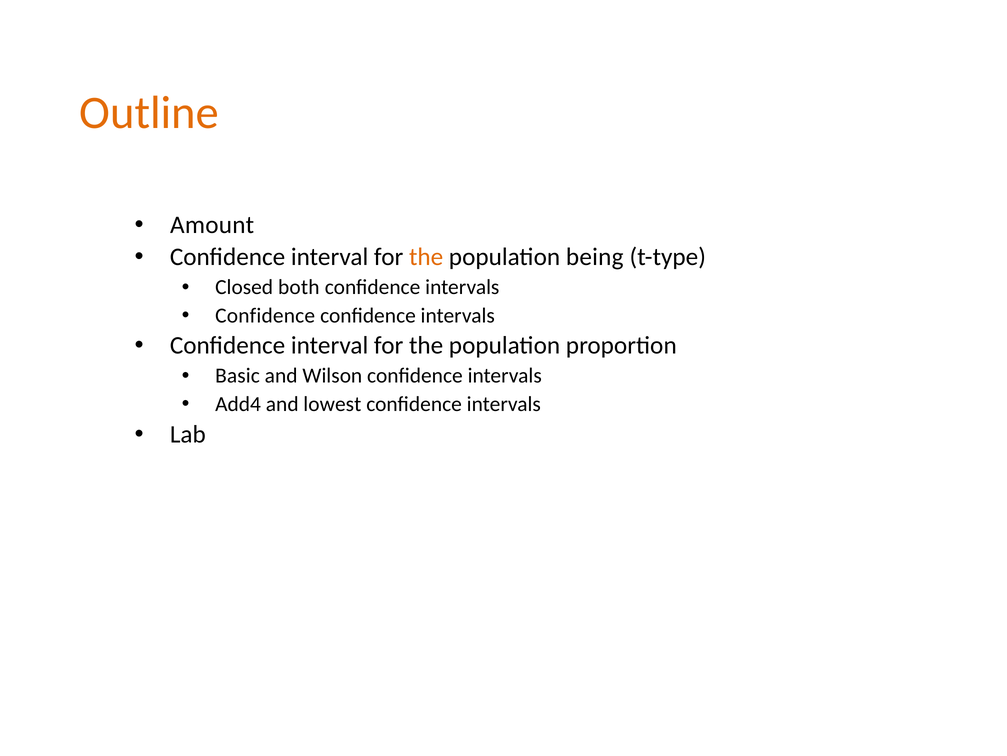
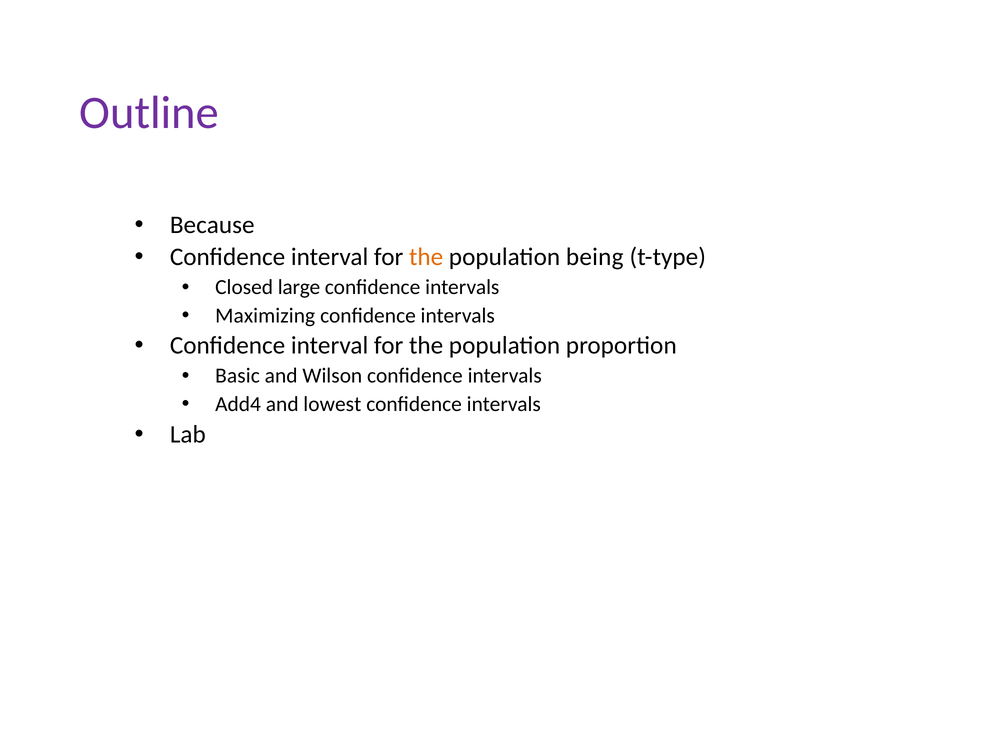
Outline colour: orange -> purple (149, 113)
Amount: Amount -> Because (212, 225)
both: both -> large (299, 287)
Confidence: Confidence -> Maximizing (265, 315)
